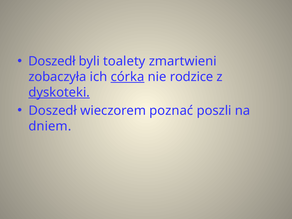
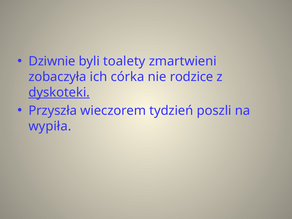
Doszedł: Doszedł -> Dziwnie (52, 61)
córka underline: present -> none (128, 77)
Doszedł: Doszedł -> Przyszła (53, 111)
poznać: poznać -> tydzień (171, 111)
dniem: dniem -> wypiła (50, 126)
